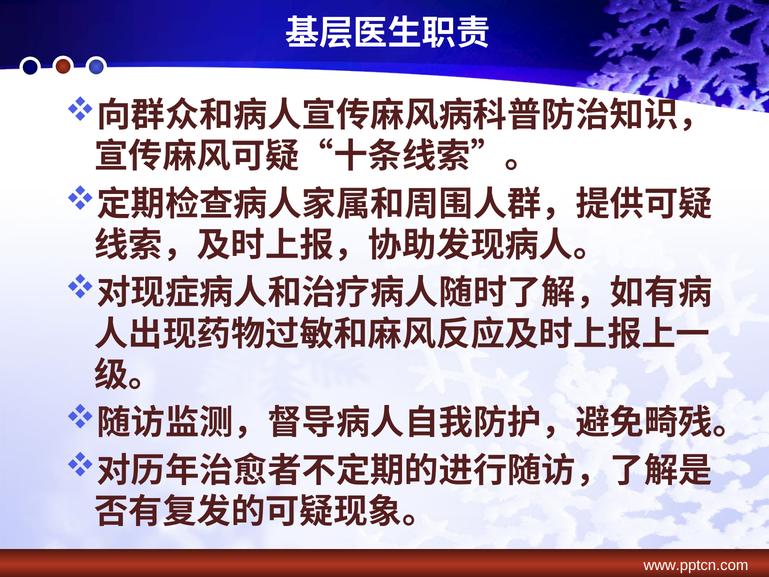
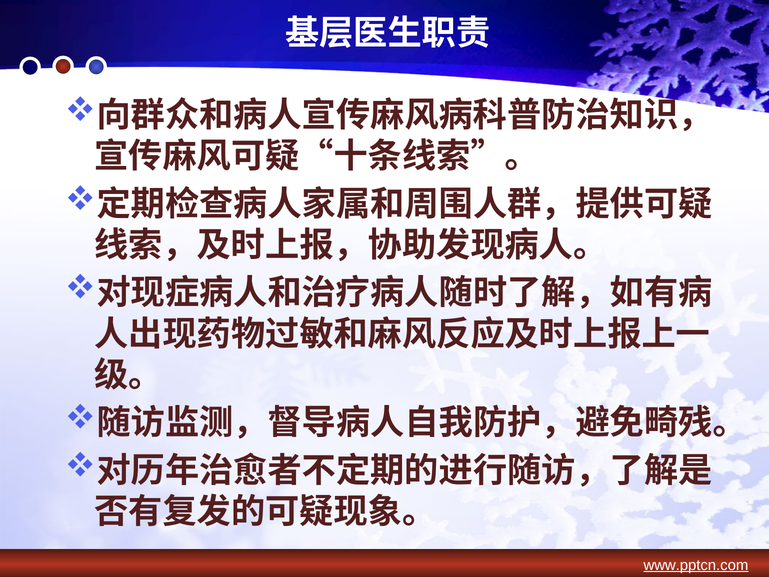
www.pptcn.com underline: none -> present (696, 565)
